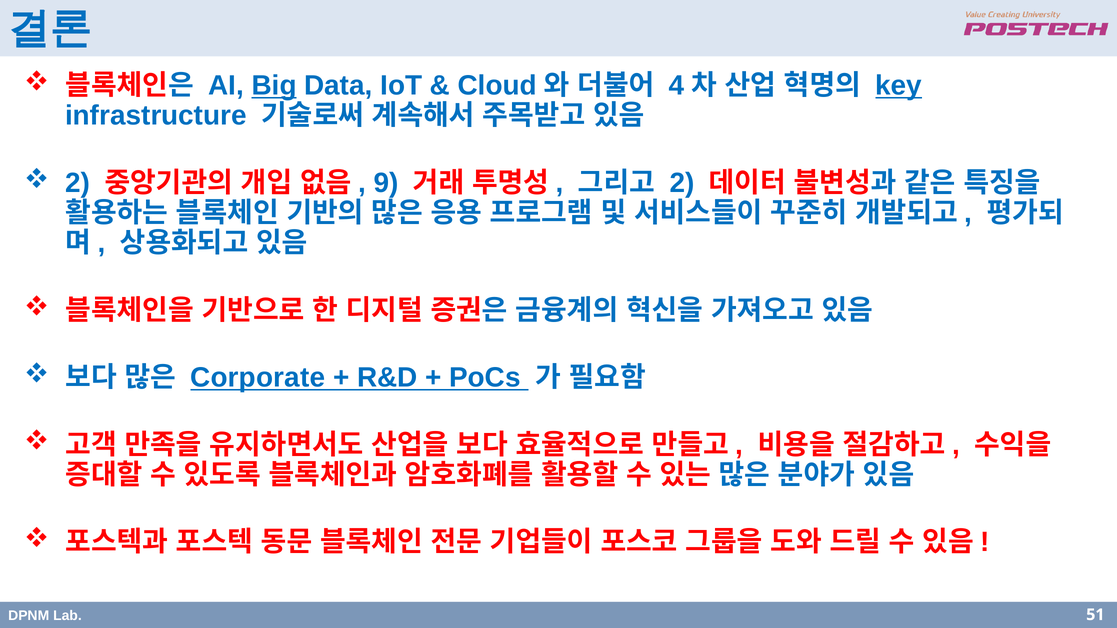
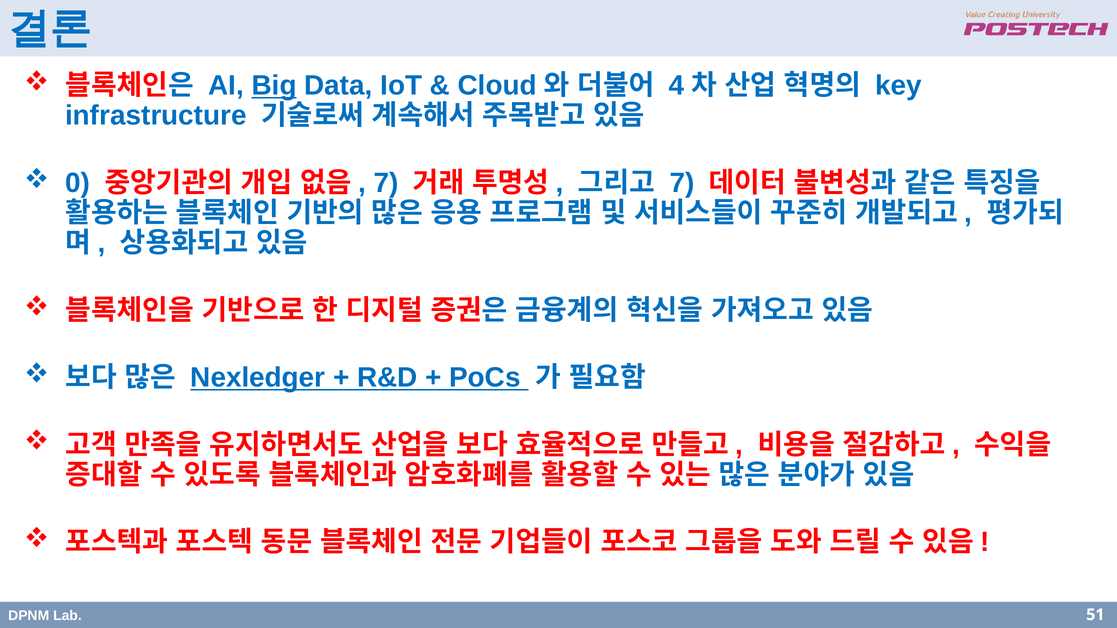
key underline: present -> none (899, 86)
2: 2 -> 0 (78, 183)
9: 9 -> 7 (386, 183)
2: 2 -> 7 (682, 183)
Corporate: Corporate -> Nexledger (258, 378)
